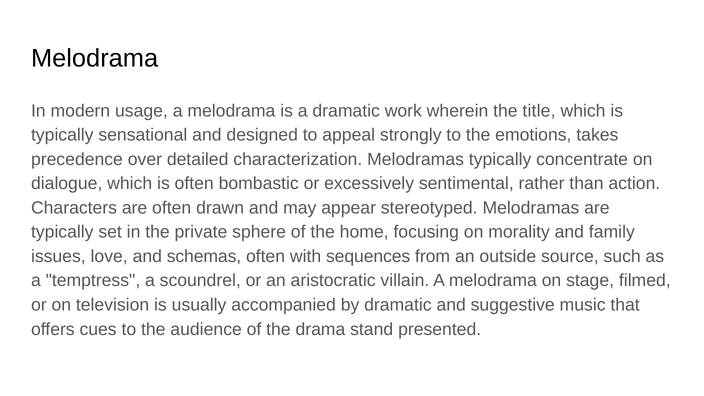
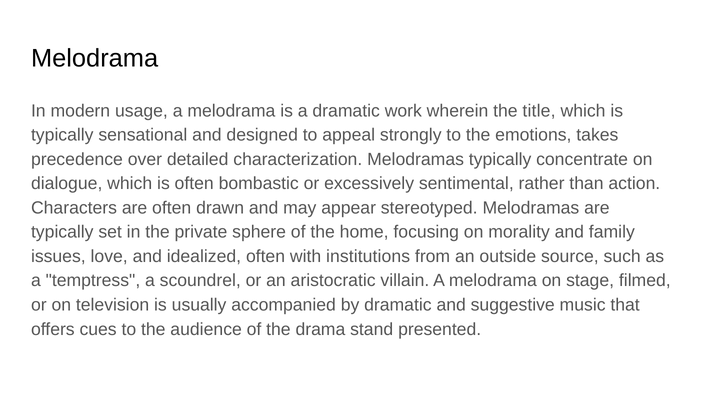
schemas: schemas -> idealized (204, 256)
sequences: sequences -> institutions (368, 256)
